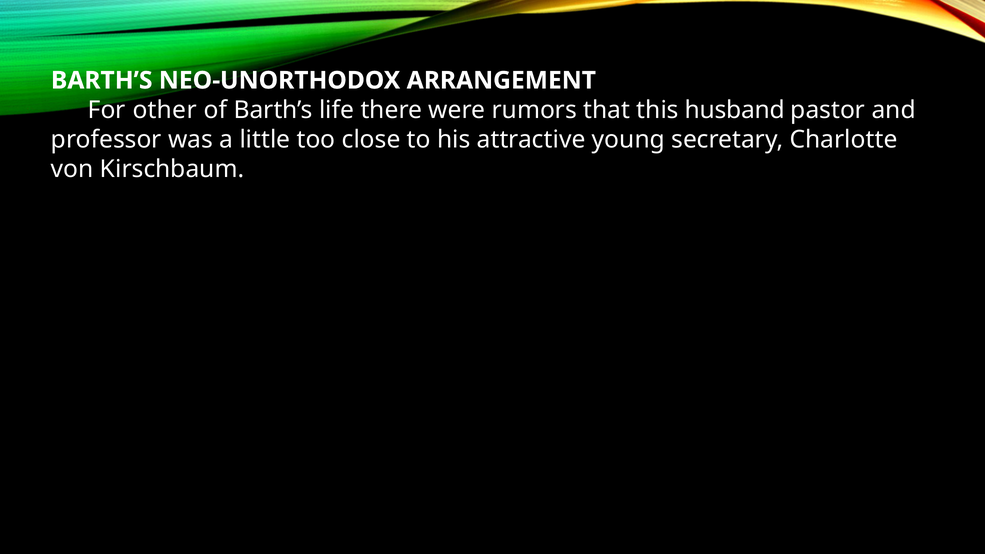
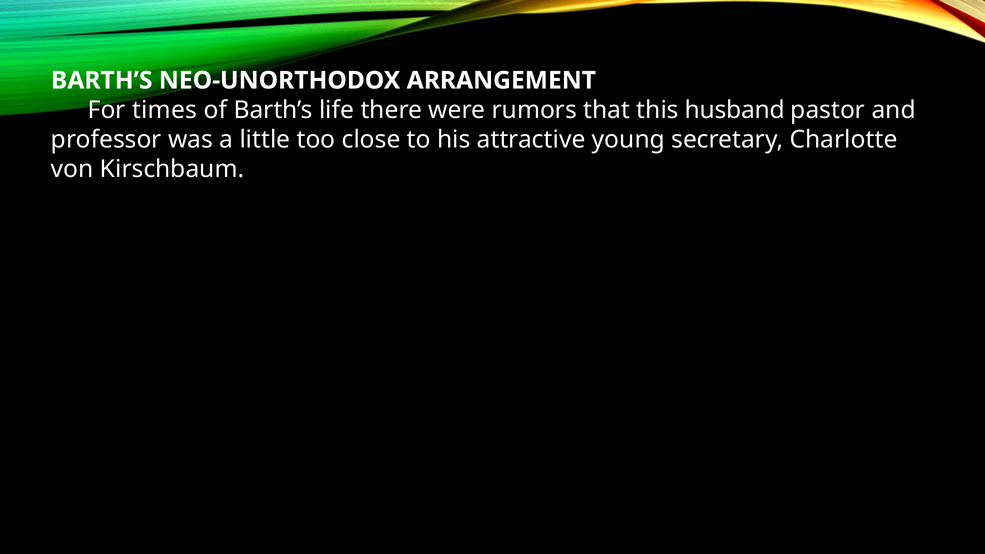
other: other -> times (165, 110)
